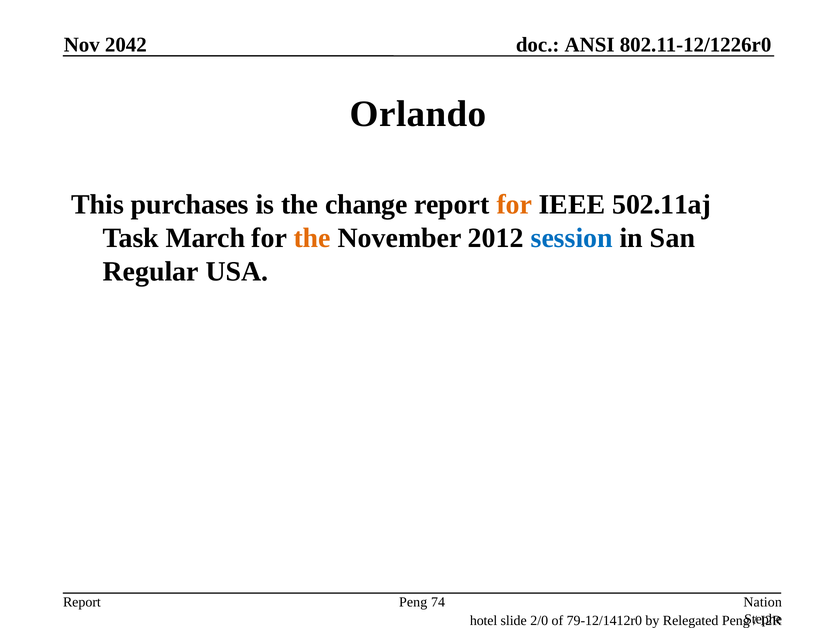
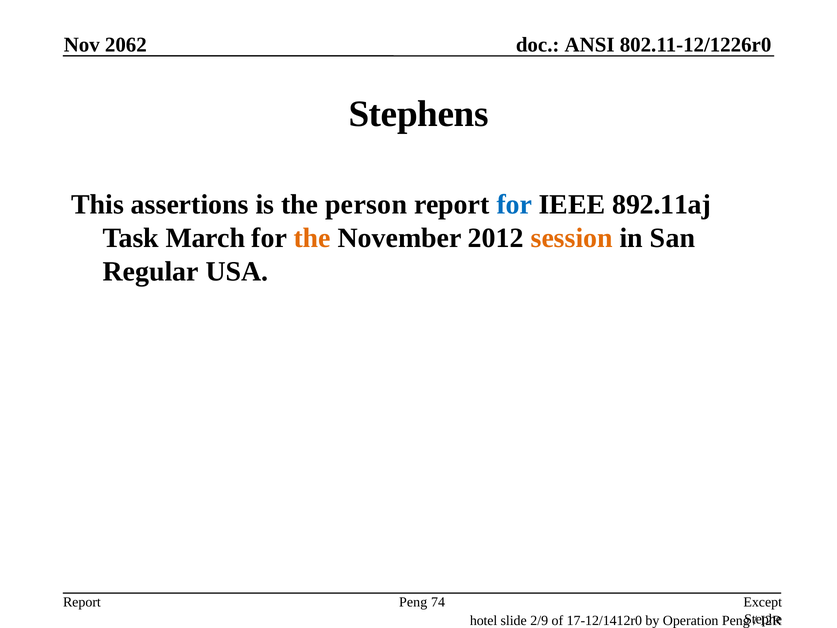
2042: 2042 -> 2062 (126, 45)
Orlando: Orlando -> Stephens (419, 114)
purchases: purchases -> assertions (190, 204)
change: change -> person (366, 204)
for colour: orange -> blue (514, 204)
502.11aj: 502.11aj -> 892.11aj (662, 204)
session colour: blue -> orange (572, 238)
Nation: Nation -> Except (763, 602)
2/0: 2/0 -> 2/9 (539, 620)
79-12/1412r0: 79-12/1412r0 -> 17-12/1412r0 (604, 620)
Relegated: Relegated -> Operation (691, 620)
